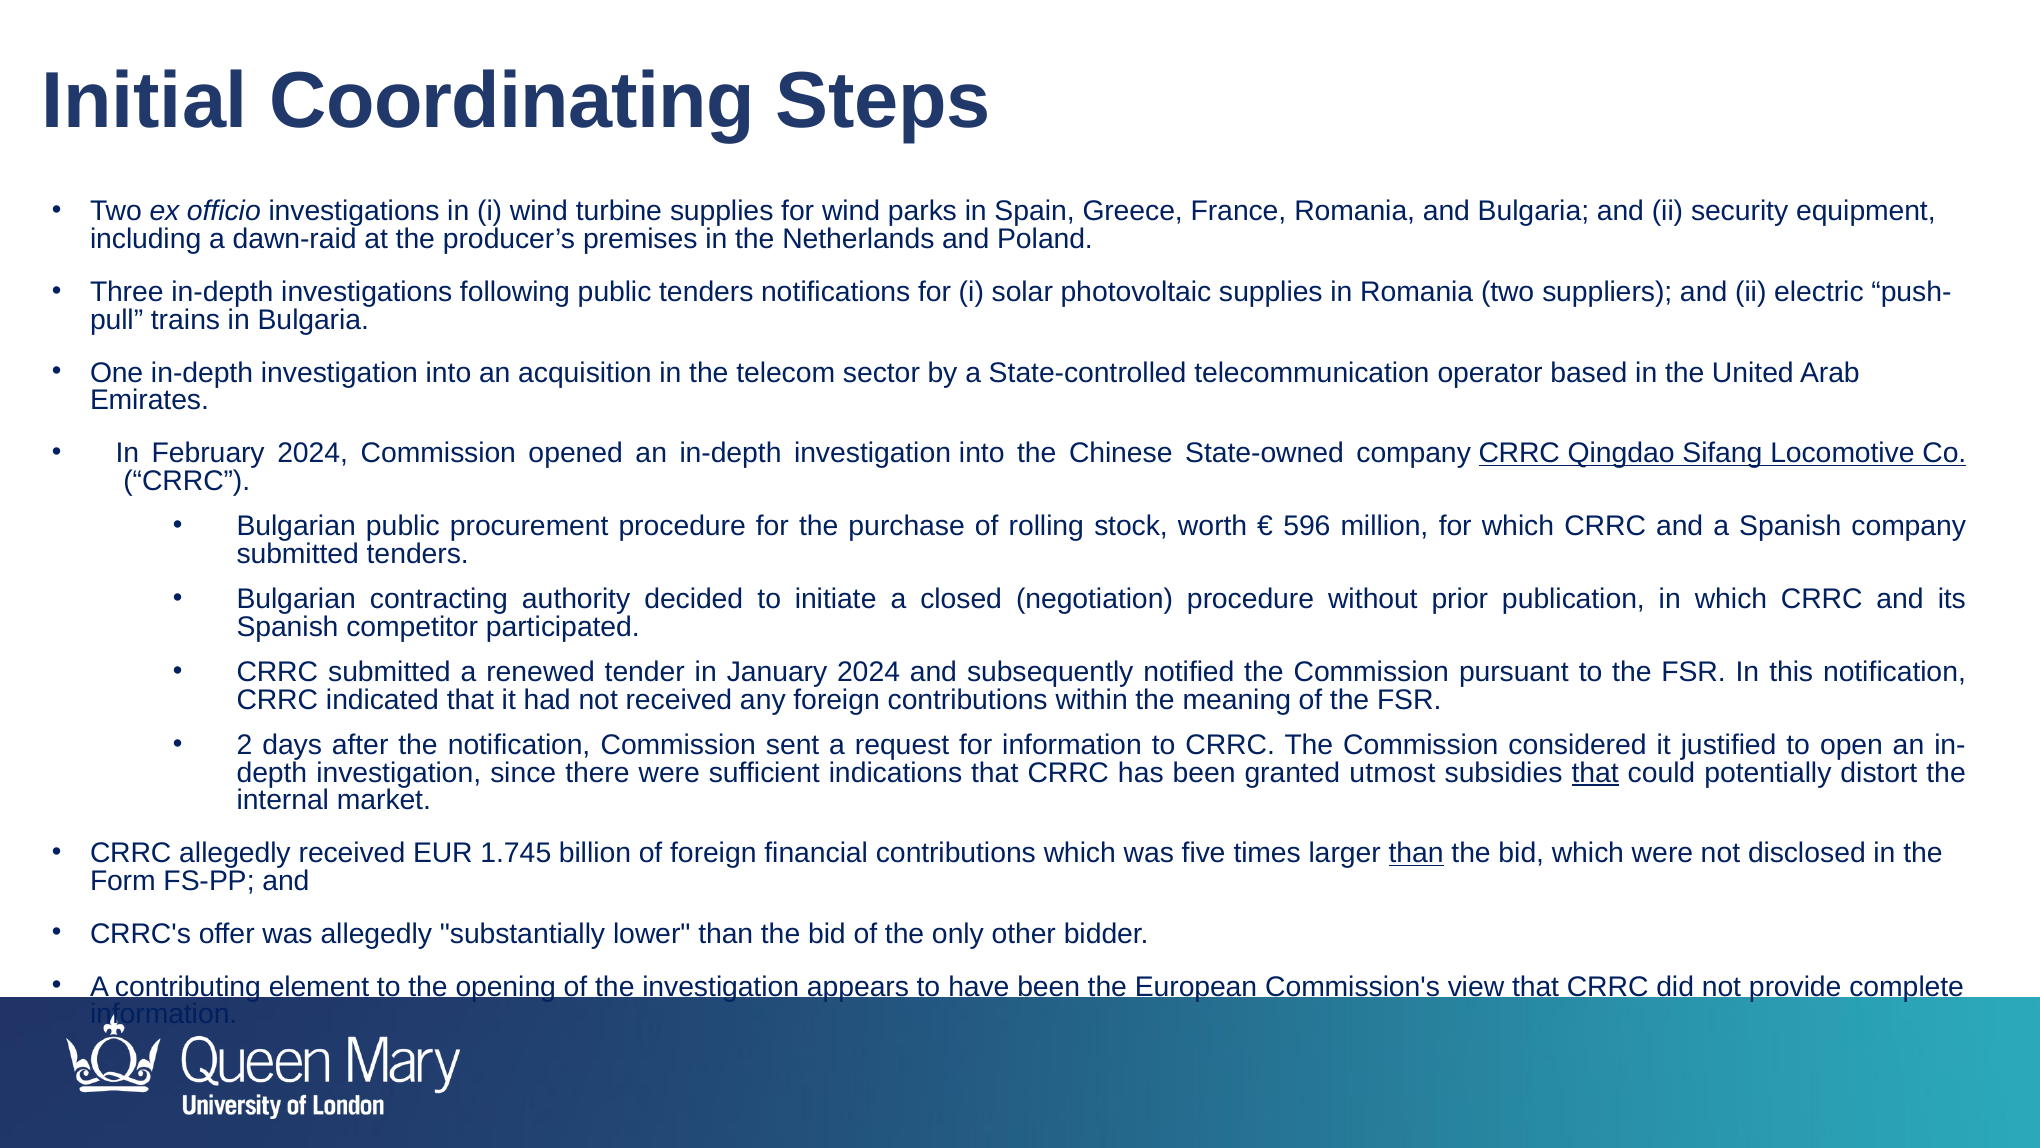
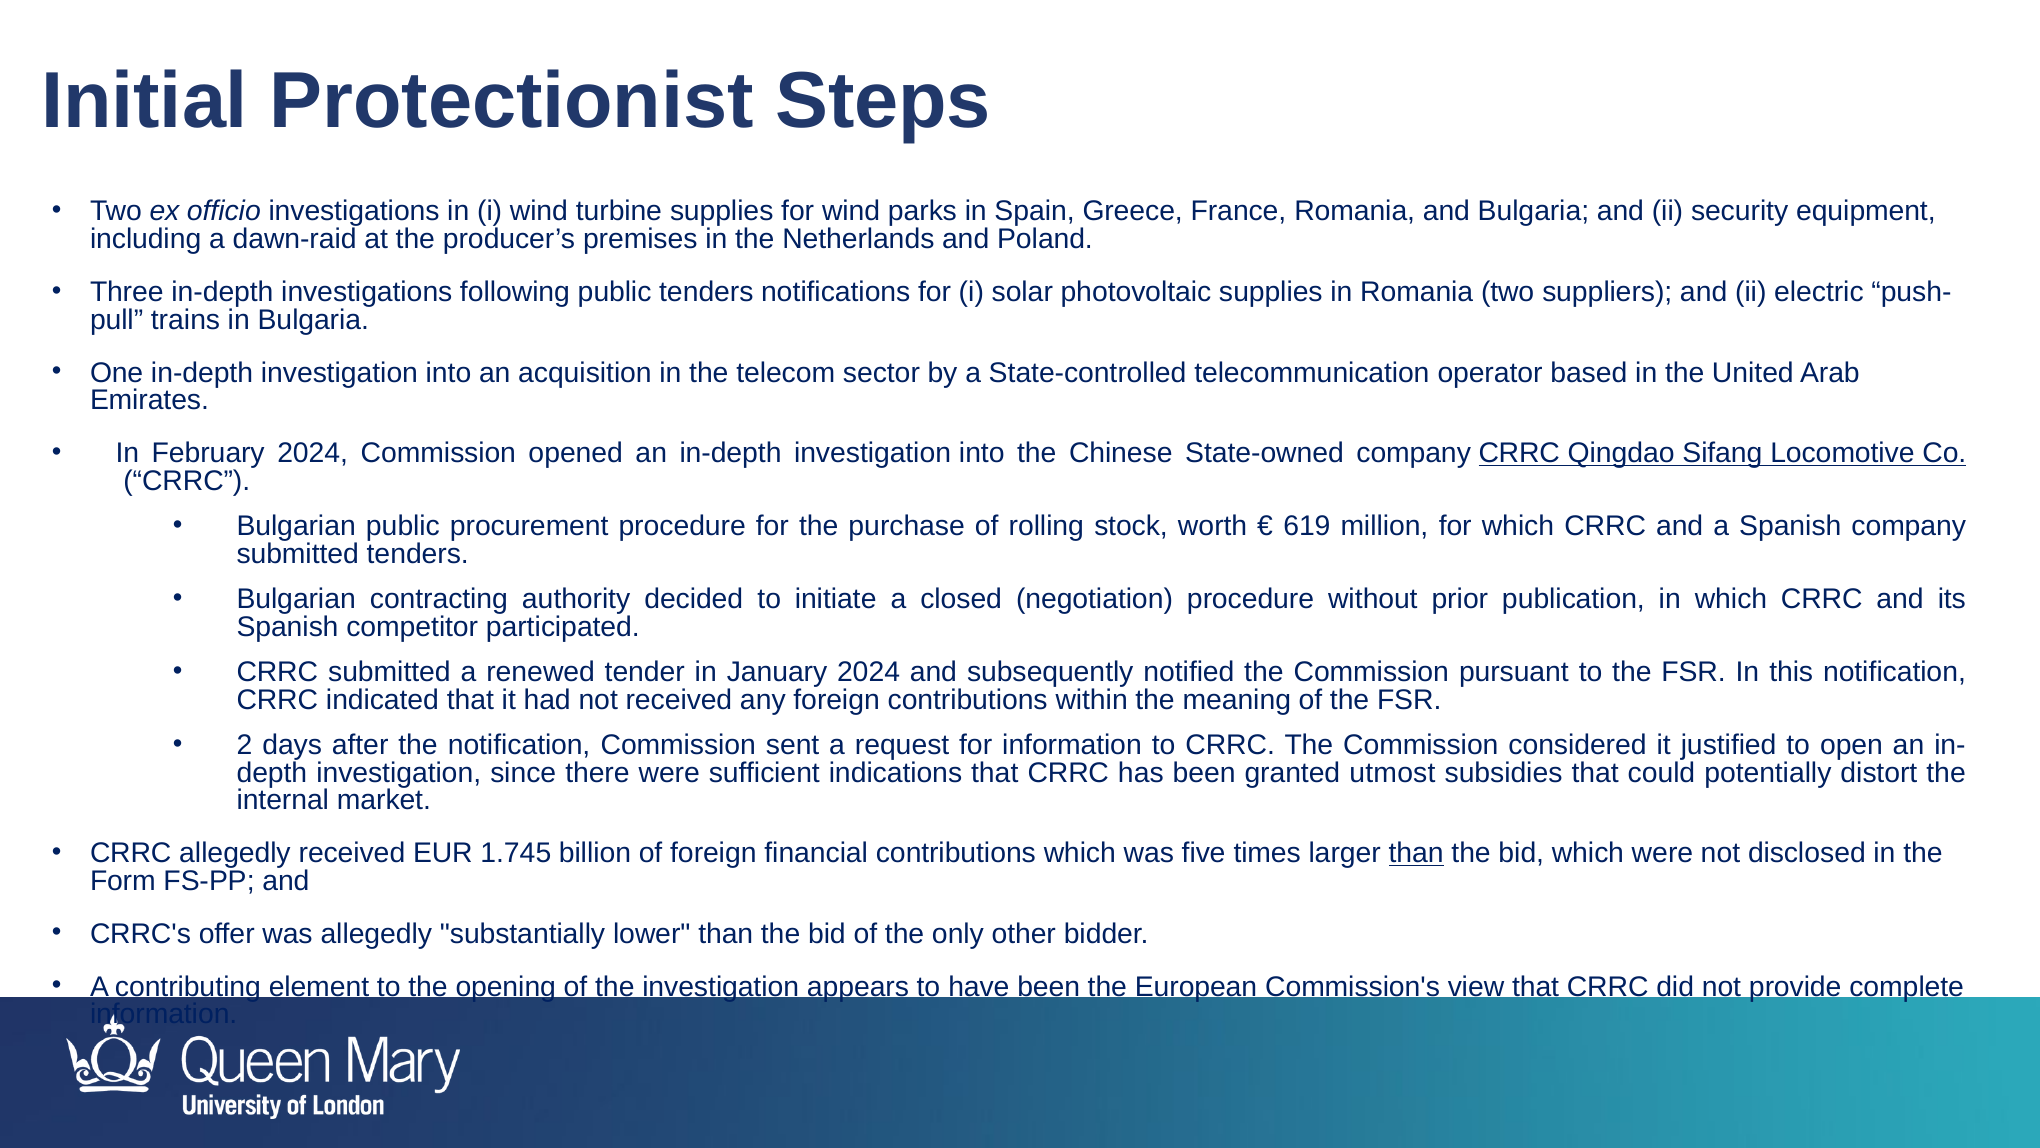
Coordinating: Coordinating -> Protectionist (512, 101)
596: 596 -> 619 (1307, 526)
that underline: present -> none (1595, 772)
